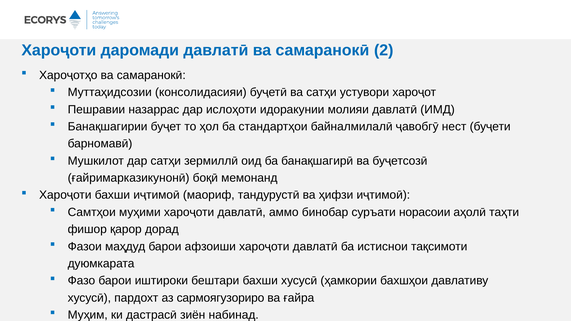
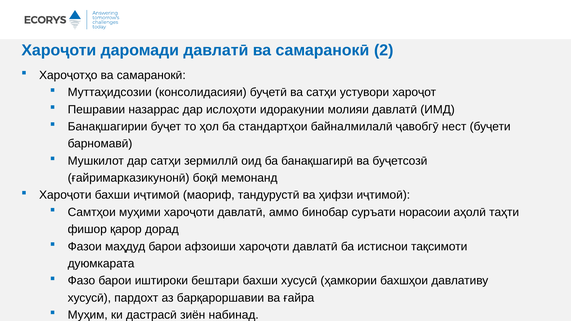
сармоягузориро: сармоягузориро -> барқароршавии (220, 298)
